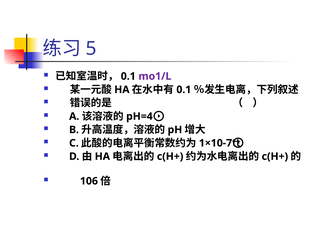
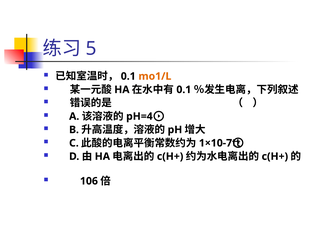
mo1/L colour: purple -> orange (155, 76)
